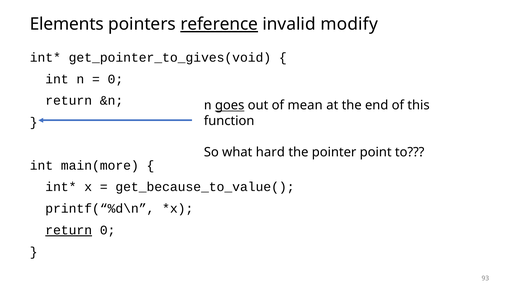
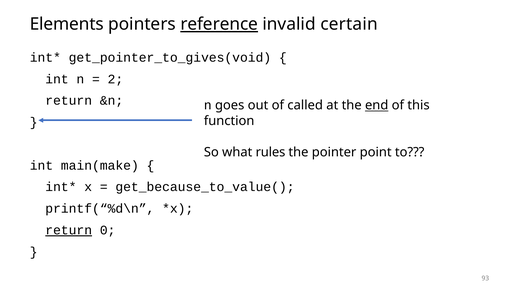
modify: modify -> certain (349, 24)
0: 0 -> 2 (115, 79)
goes underline: present -> none (230, 105)
mean: mean -> called (305, 105)
end underline: none -> present (377, 105)
hard: hard -> rules (270, 152)
main(more: main(more -> main(make (100, 165)
